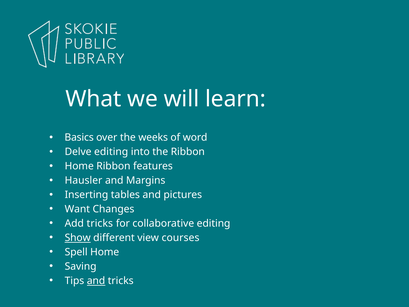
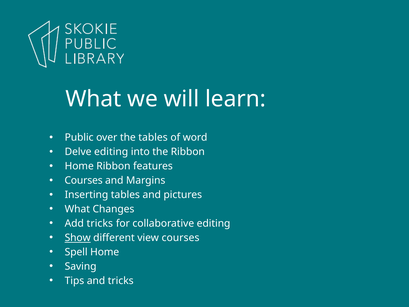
Basics: Basics -> Public (79, 137)
the weeks: weeks -> tables (153, 137)
Hausler: Hausler -> Courses (84, 180)
Want: Want -> What (77, 209)
and underline: present -> none (96, 281)
